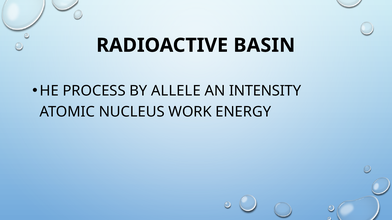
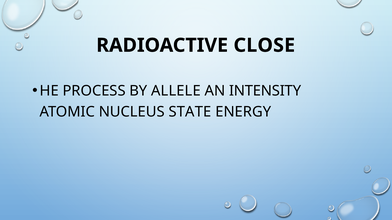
BASIN: BASIN -> CLOSE (264, 45)
WORK: WORK -> STATE (190, 112)
